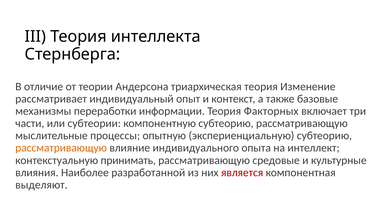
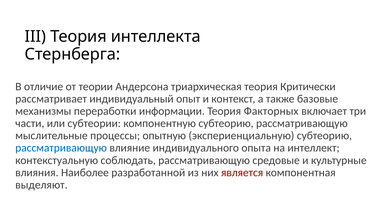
Изменение: Изменение -> Критически (308, 86)
рассматривающую colour: orange -> blue (61, 148)
принимать: принимать -> соблюдать (128, 160)
